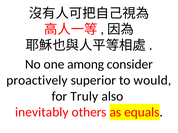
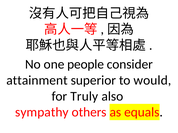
among: among -> people (86, 65)
proactively: proactively -> attainment (37, 81)
inevitably: inevitably -> sympathy (42, 113)
